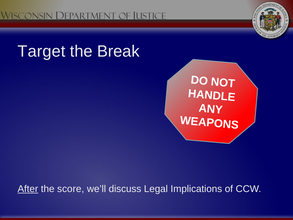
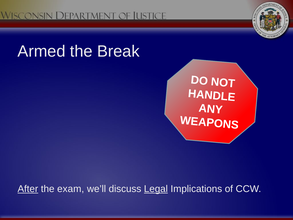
Target: Target -> Armed (42, 51)
score: score -> exam (71, 189)
Legal underline: none -> present (156, 189)
